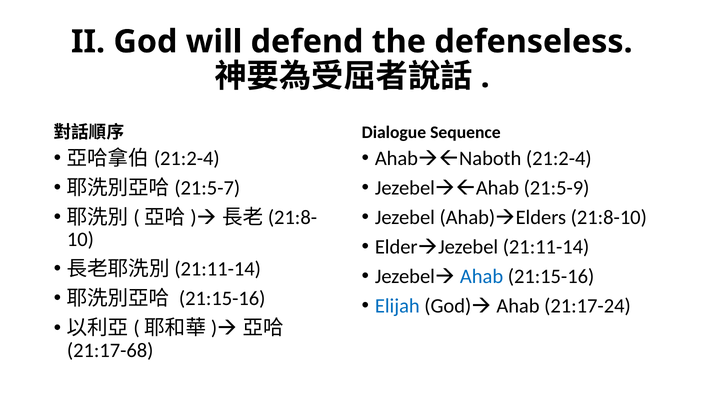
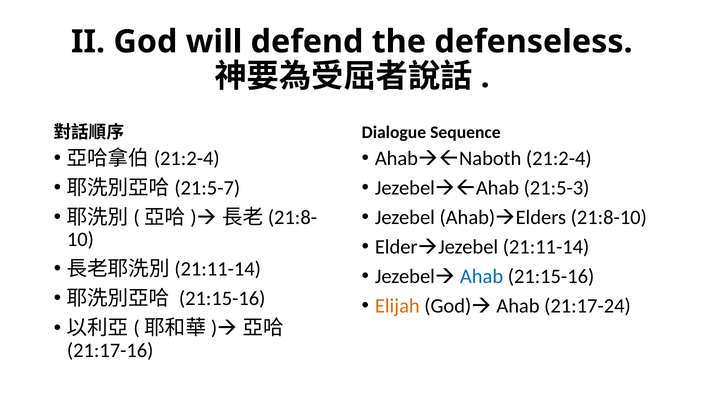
21:5-9: 21:5-9 -> 21:5-3 (557, 188)
Elijah colour: blue -> orange (397, 306)
21:17-68: 21:17-68 -> 21:17-16 (110, 350)
